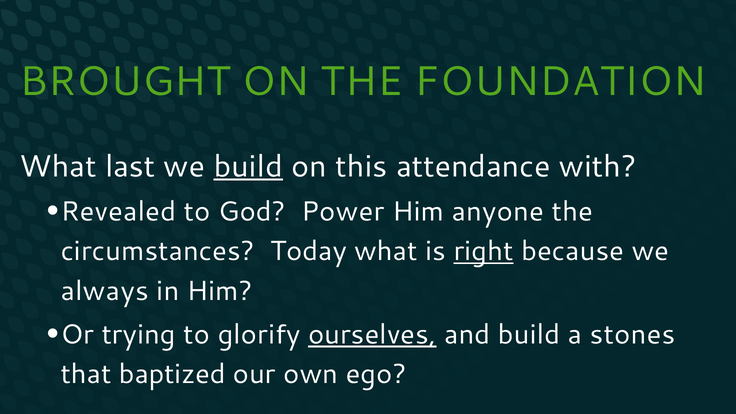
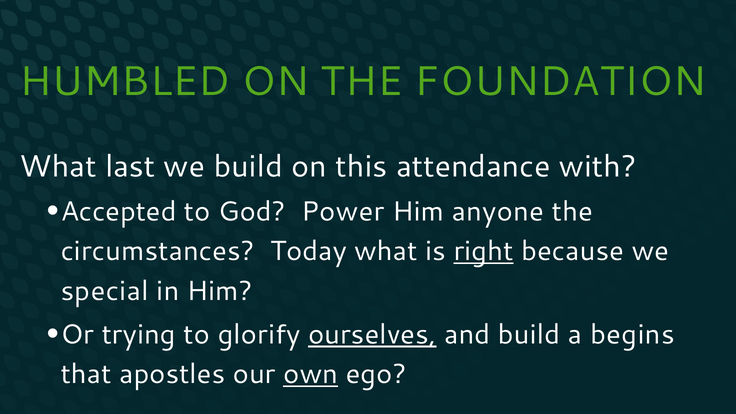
BROUGHT: BROUGHT -> HUMBLED (125, 82)
build underline: present -> none (248, 166)
Revealed: Revealed -> Accepted (119, 212)
always: always -> special (105, 291)
stones: stones -> begins (632, 335)
baptized: baptized -> apostles (172, 374)
own underline: none -> present (311, 374)
